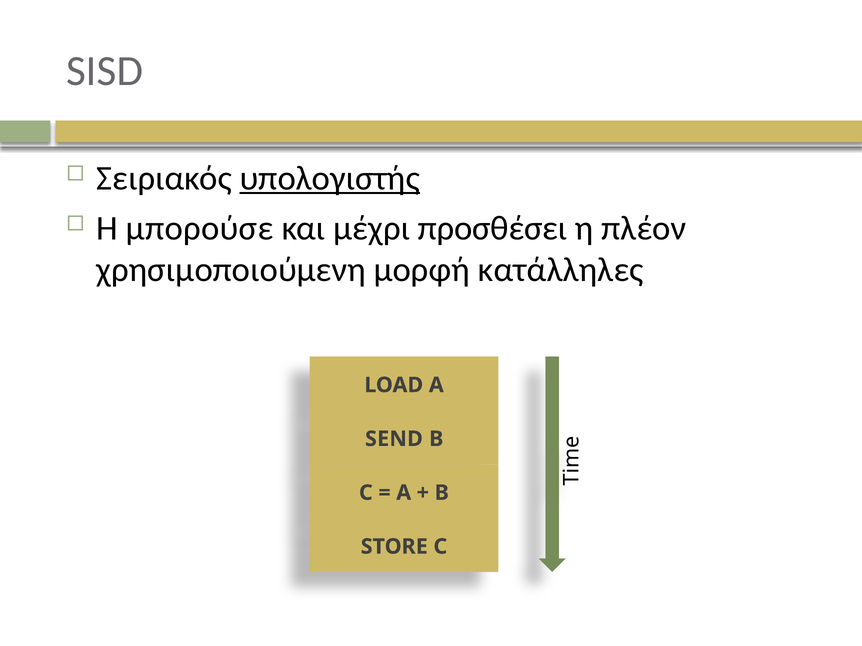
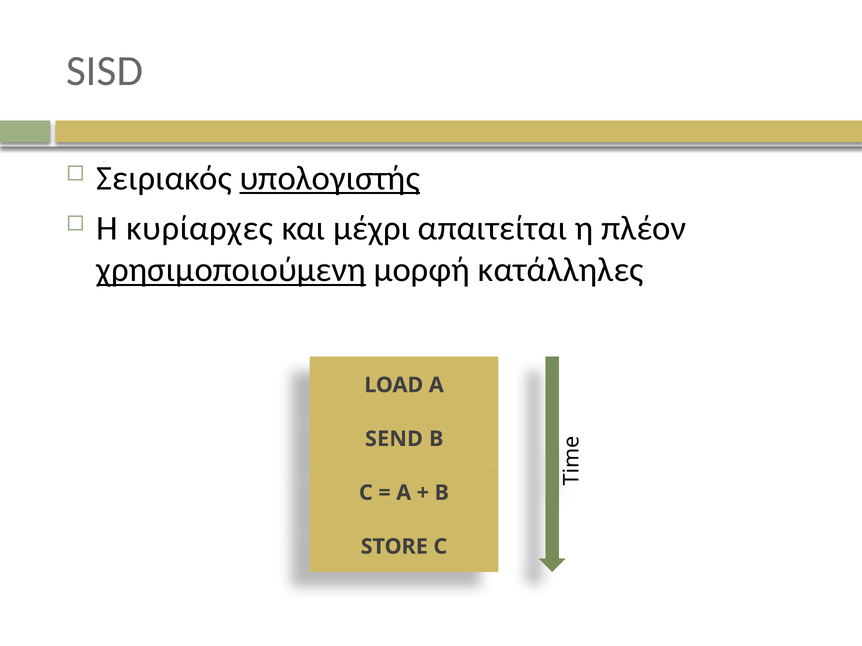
μπορούσε: μπορούσε -> κυρίαρχες (200, 228)
προσθέσει: προσθέσει -> απαιτείται (493, 228)
χρησιμοποιούμενη underline: none -> present (231, 270)
